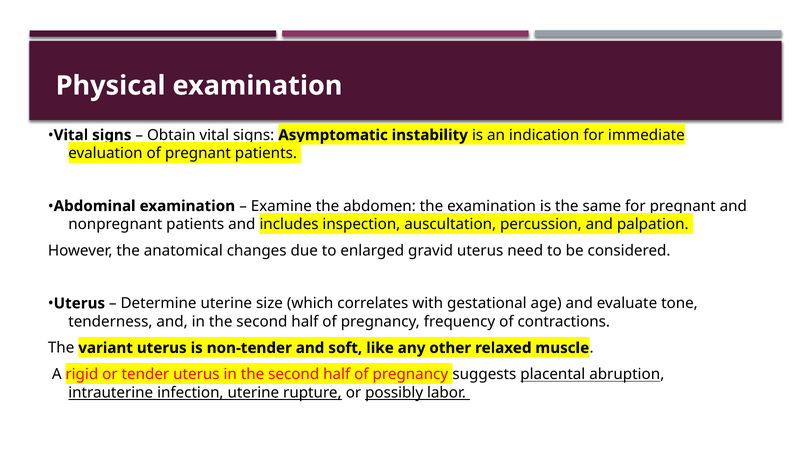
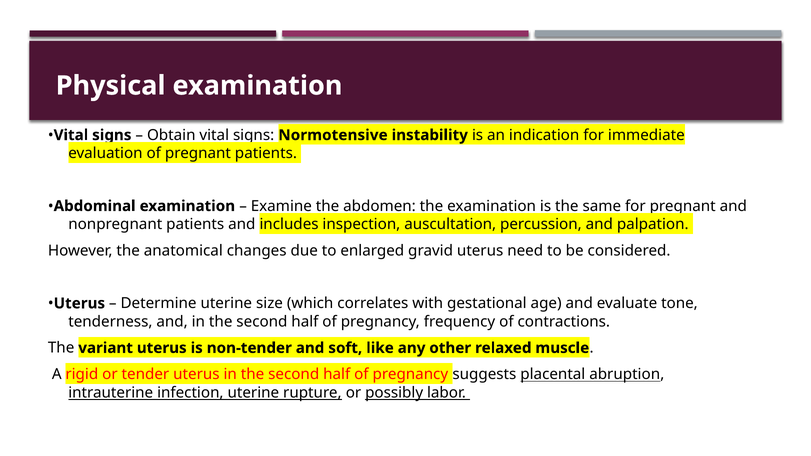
Asymptomatic: Asymptomatic -> Normotensive (333, 135)
